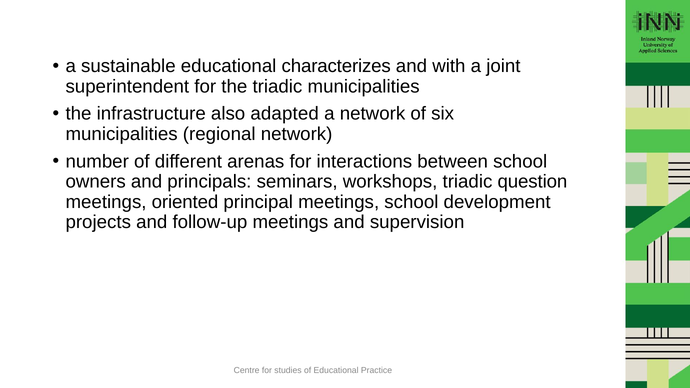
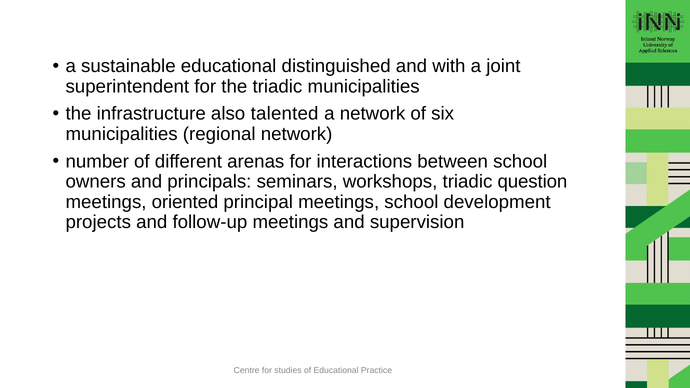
characterizes: characterizes -> distinguished (336, 66)
adapted: adapted -> talented (285, 114)
